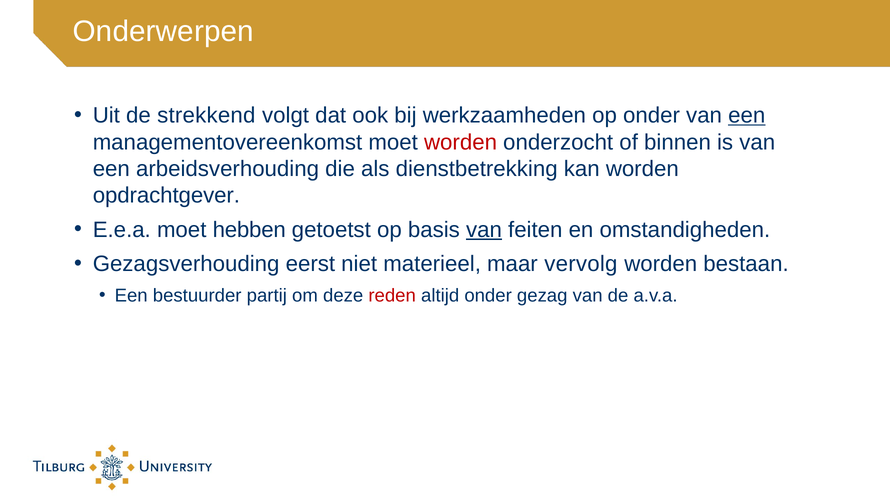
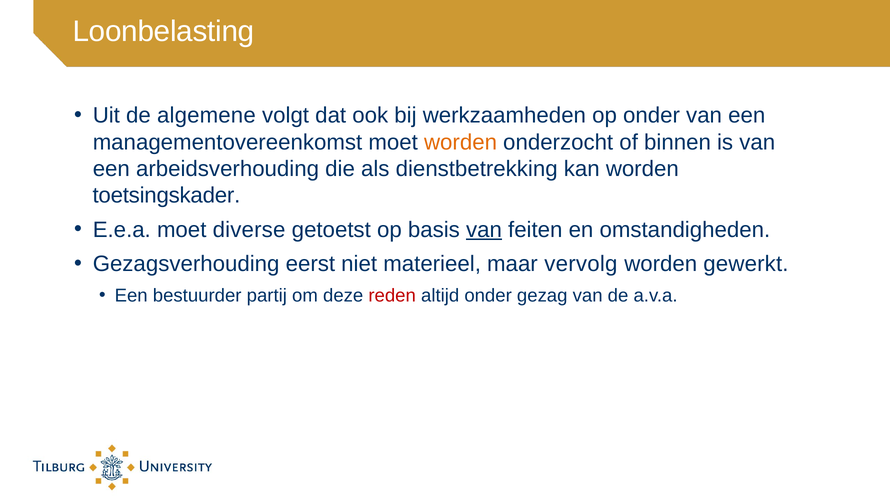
Onderwerpen: Onderwerpen -> Loonbelasting (164, 31)
strekkend: strekkend -> algemene (206, 115)
een underline: present -> none (747, 115)
worden colour: red -> orange (461, 142)
opdrachtgever: opdrachtgever -> toetsingskader (166, 195)
hebben: hebben -> diverse (249, 230)
bestaan: bestaan -> gewerkt (746, 264)
